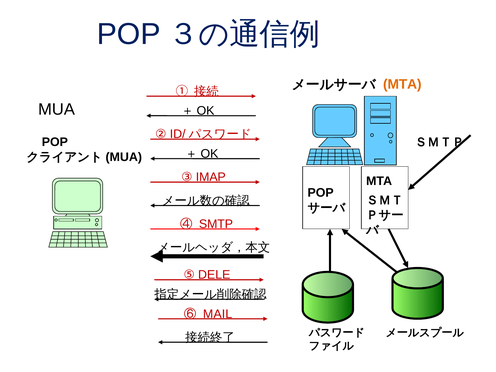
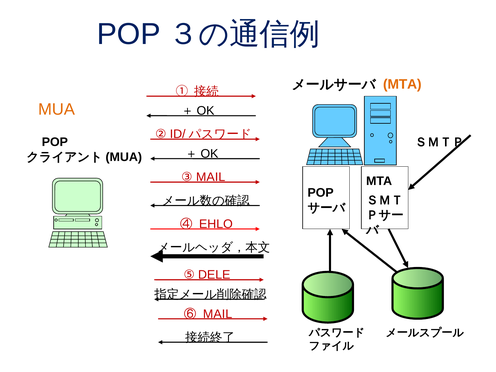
MUA colour: black -> orange (56, 109)
③ IMAP: IMAP -> MAIL (211, 177)
④ SMTP: SMTP -> EHLO (216, 224)
